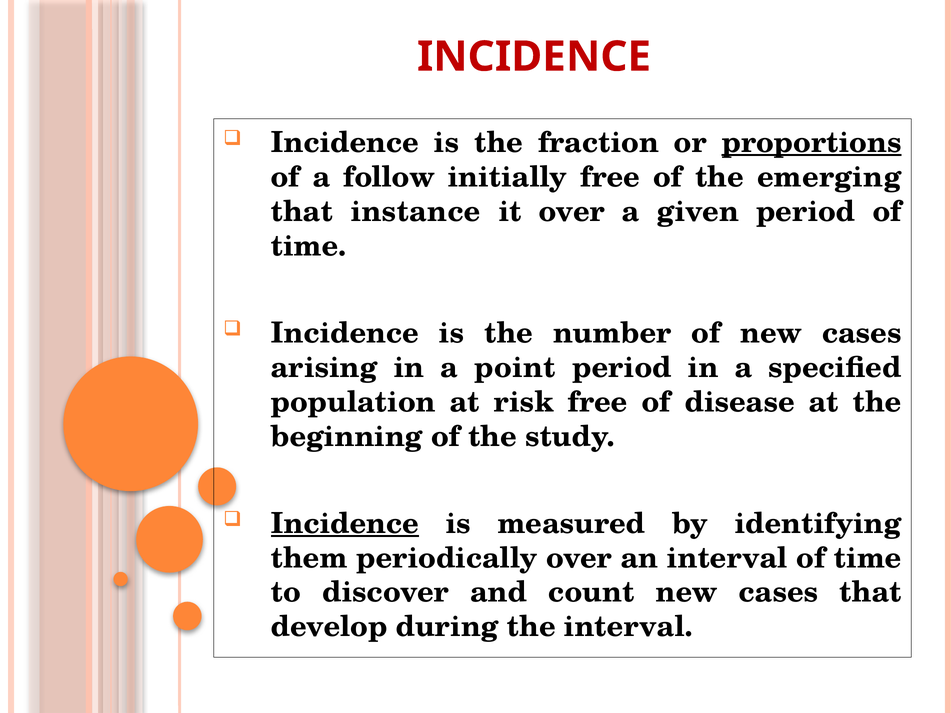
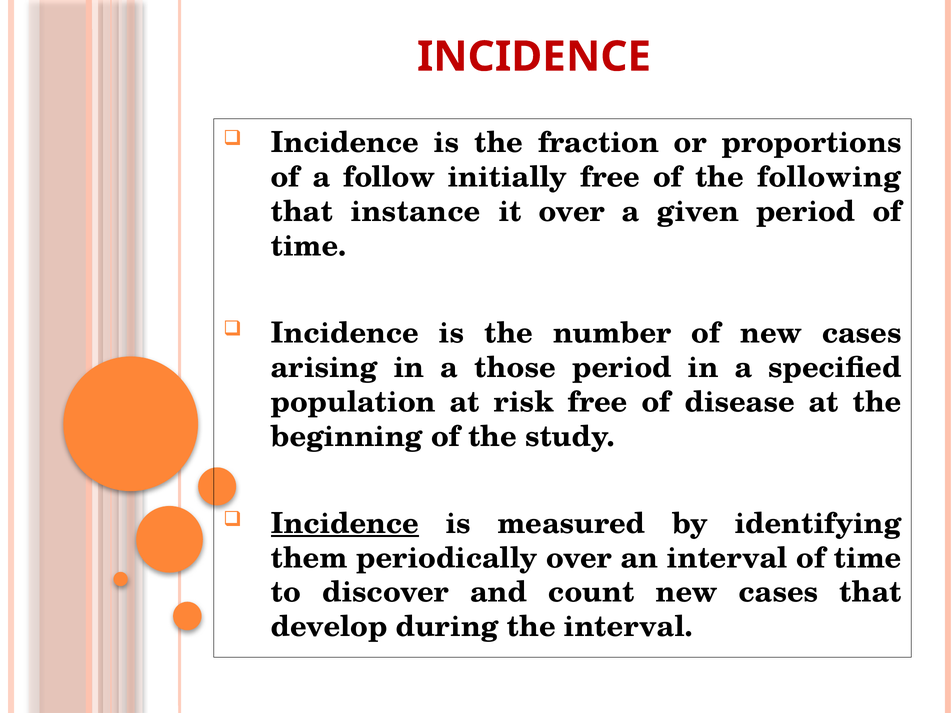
proportions underline: present -> none (812, 143)
emerging: emerging -> following (829, 177)
point: point -> those (515, 368)
